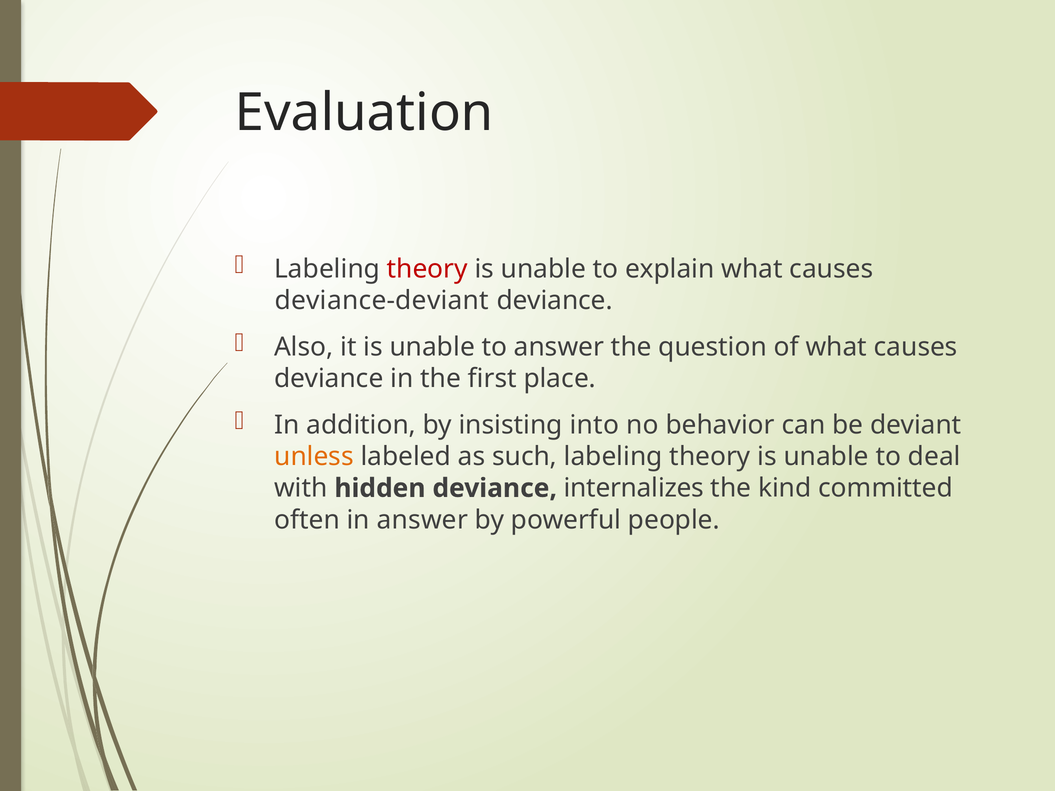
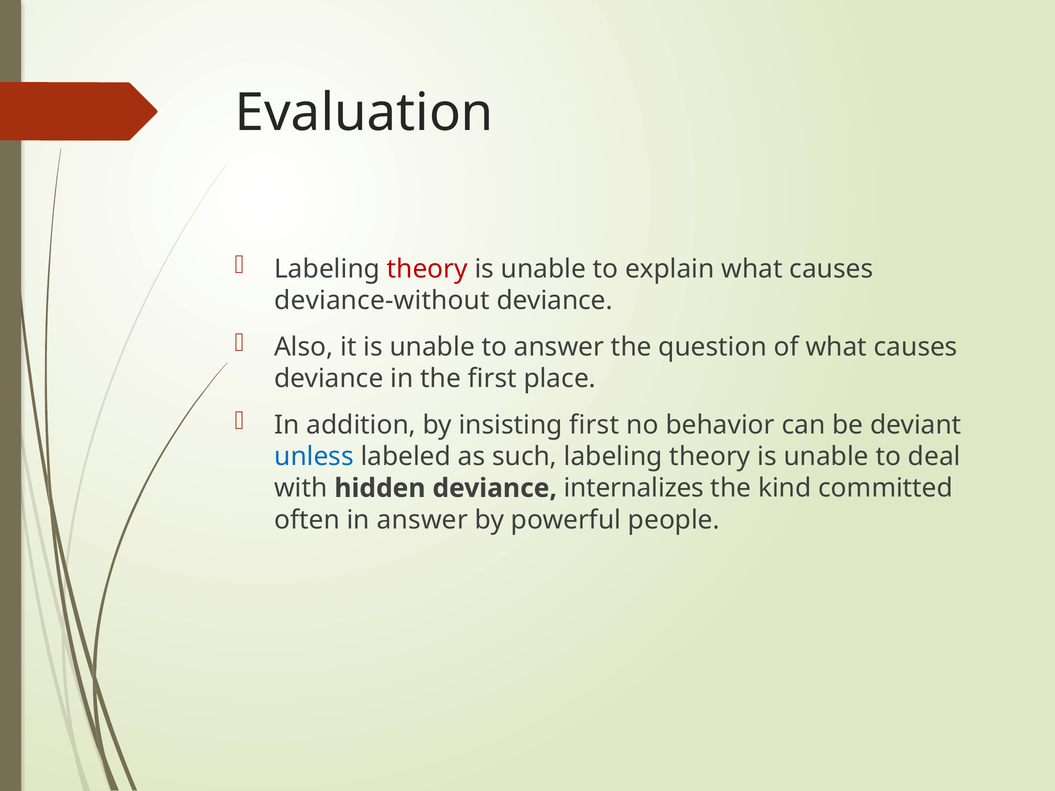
deviance-deviant: deviance-deviant -> deviance-without (382, 301)
insisting into: into -> first (594, 425)
unless colour: orange -> blue (314, 457)
